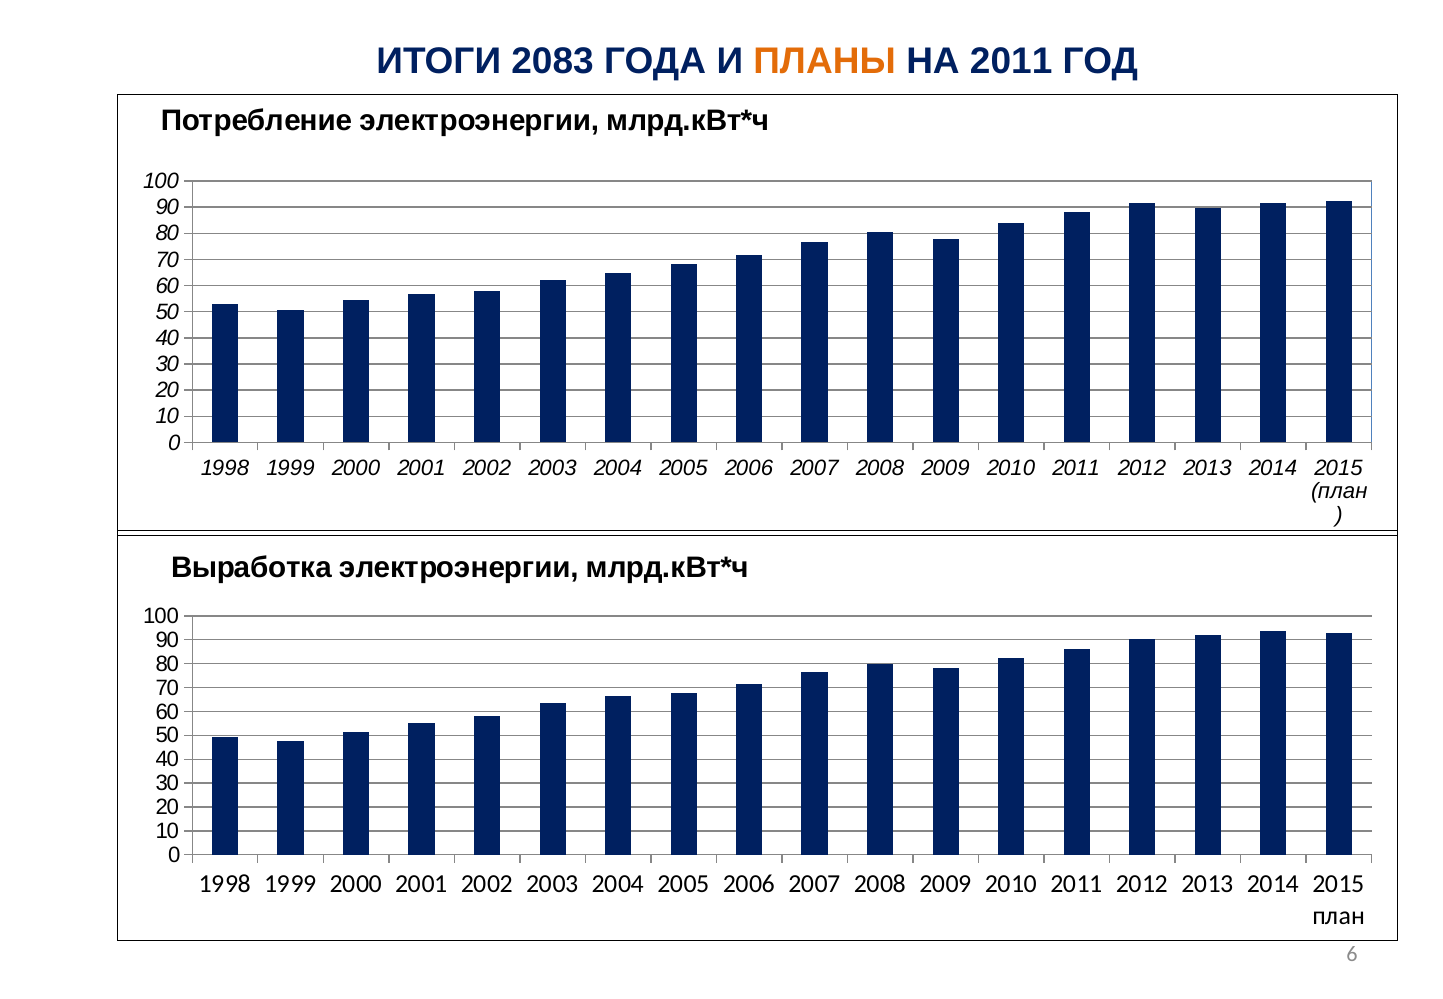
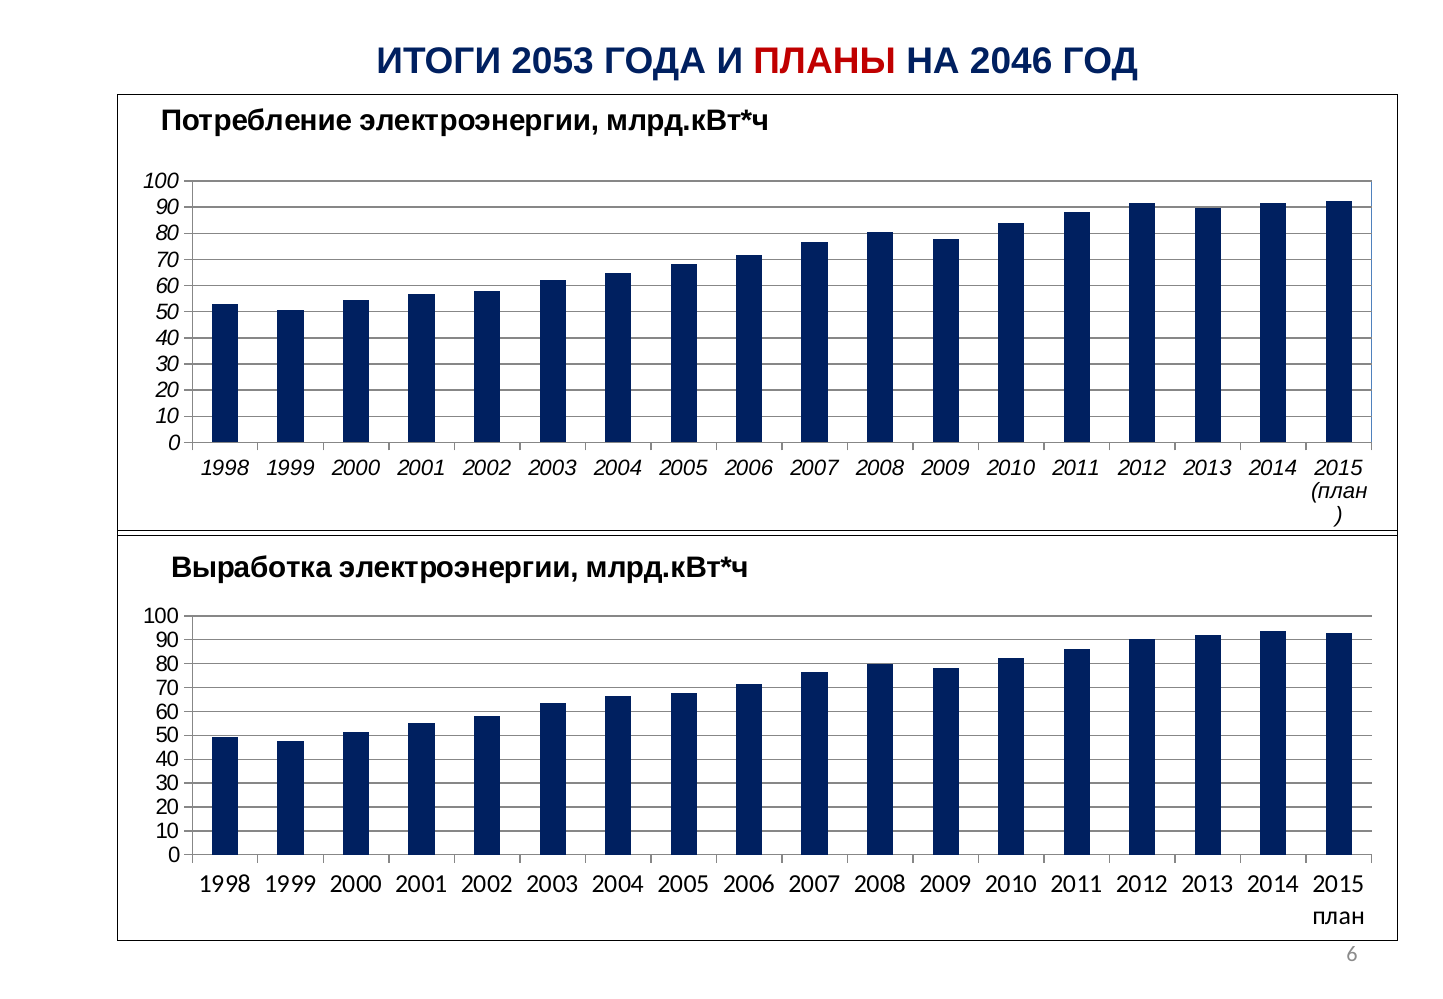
2083: 2083 -> 2053 (553, 61)
ПЛАНЫ colour: orange -> red (825, 61)
НА 2011: 2011 -> 2046 (1011, 61)
